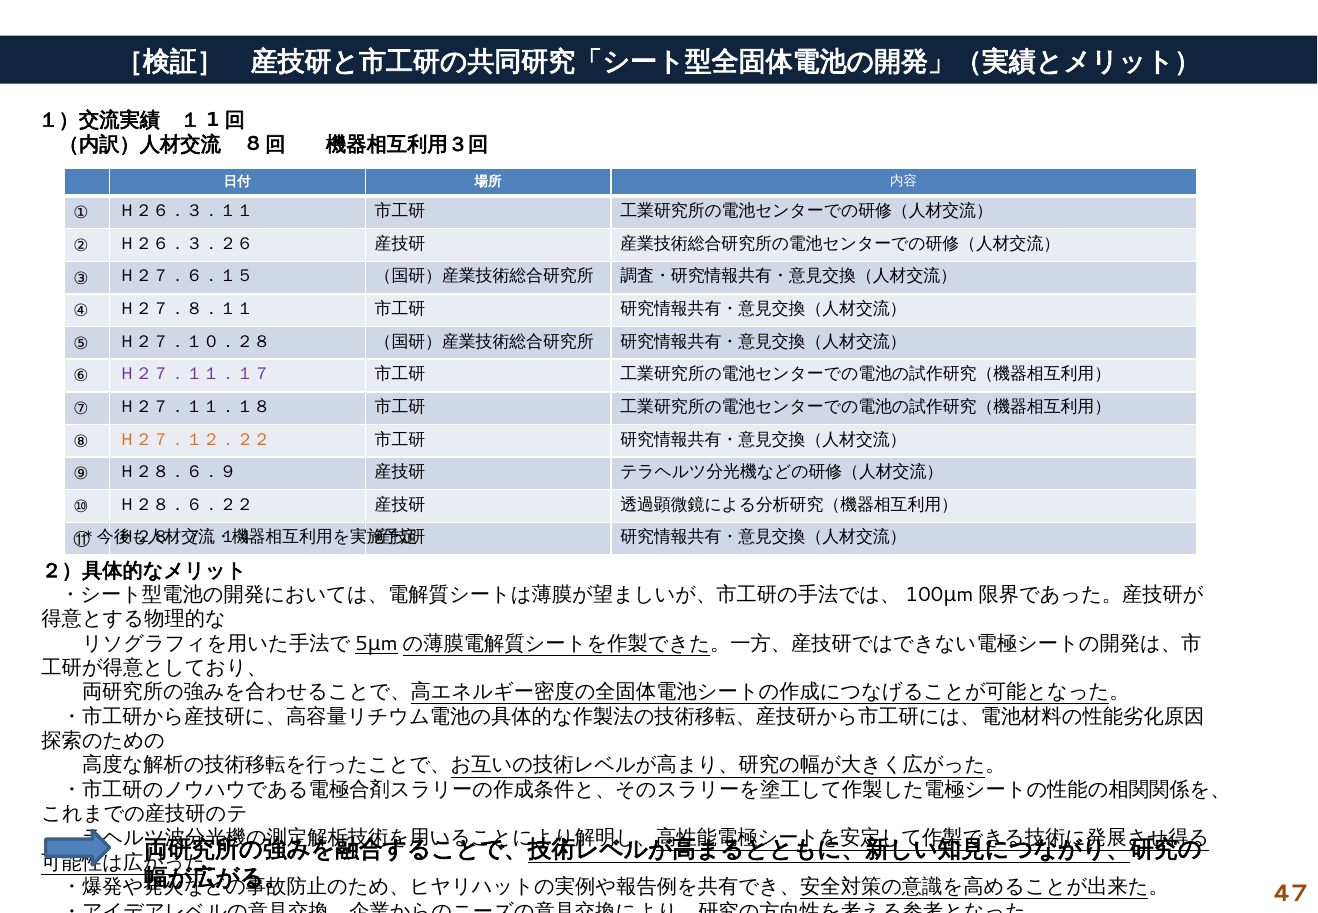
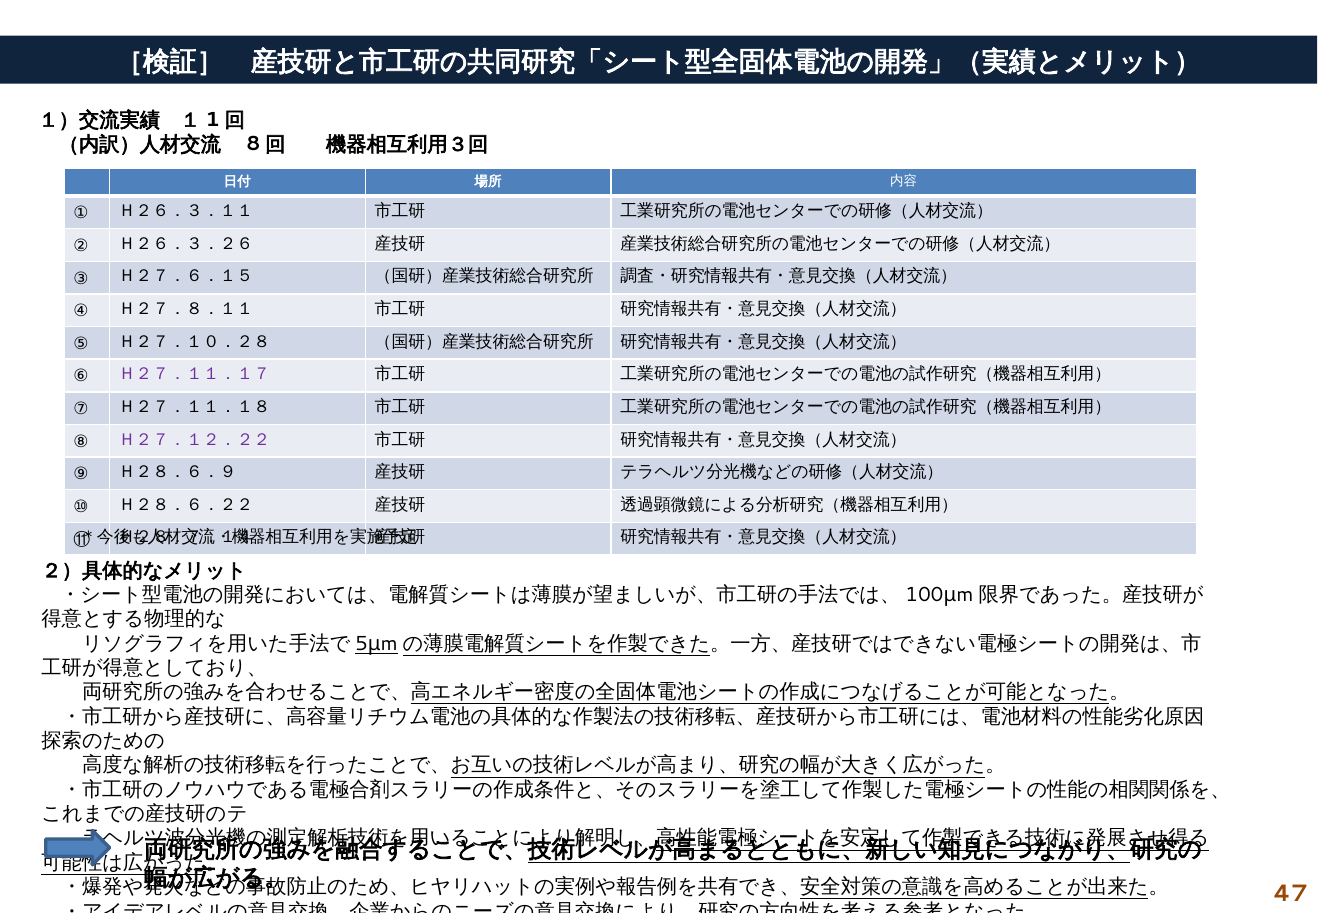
Ｈ２７．１２．２２ colour: orange -> purple (194, 439)
